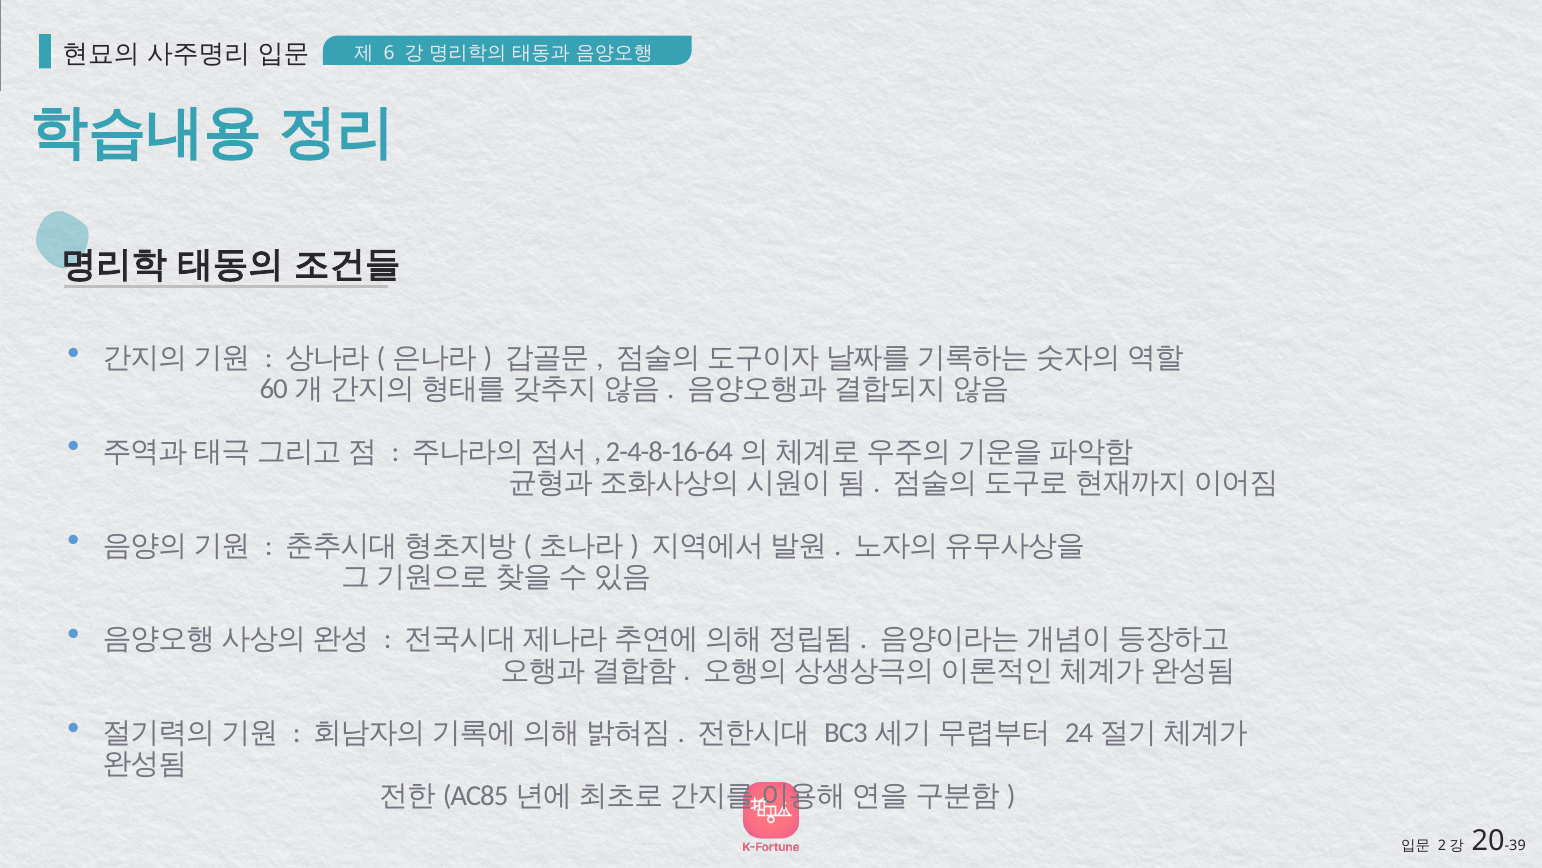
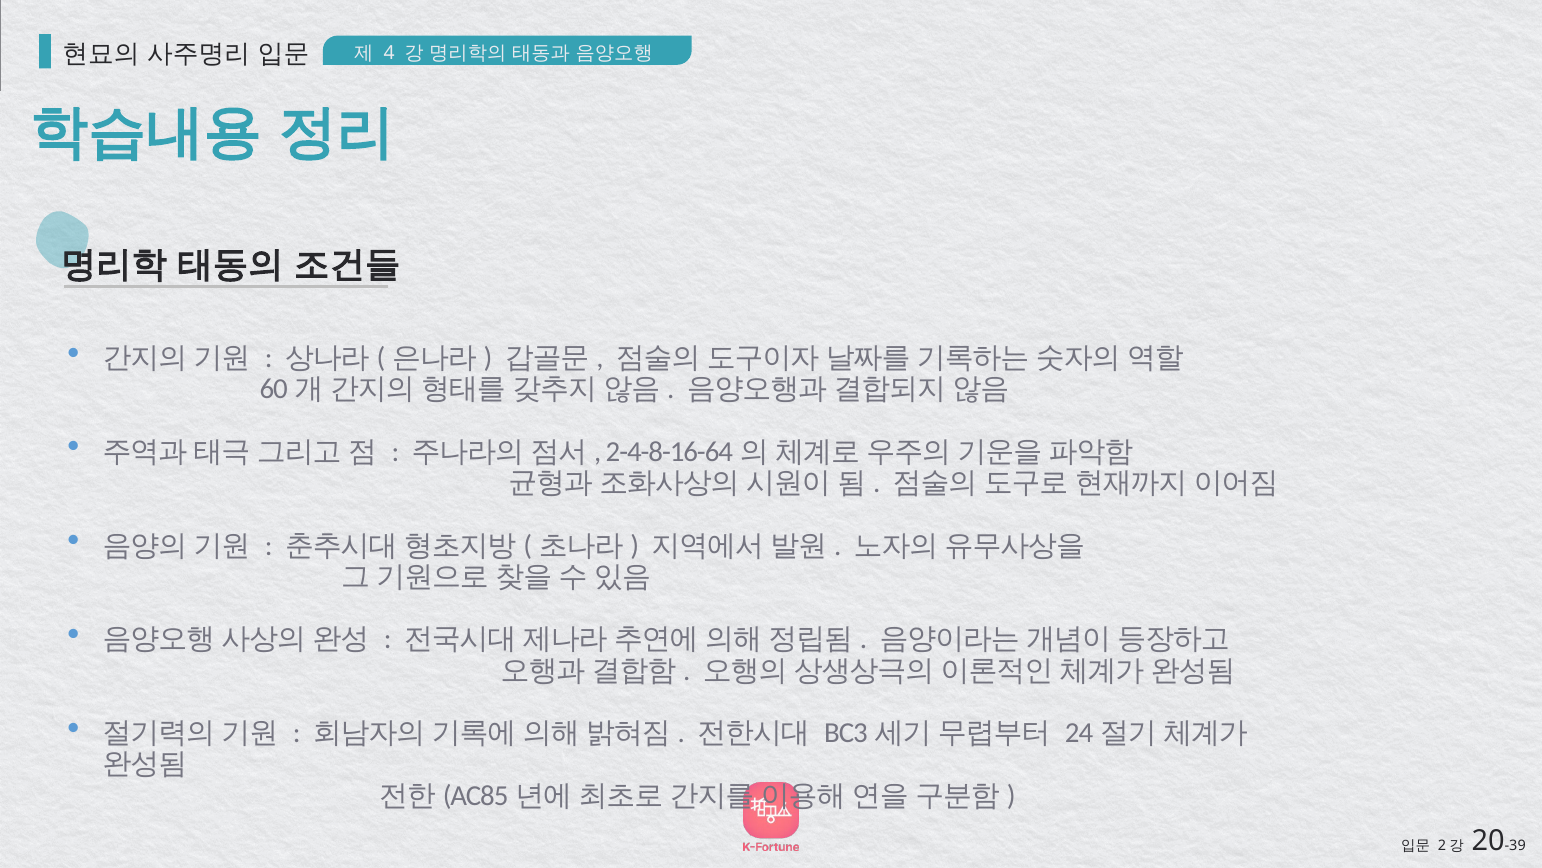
6: 6 -> 4 (389, 53)
